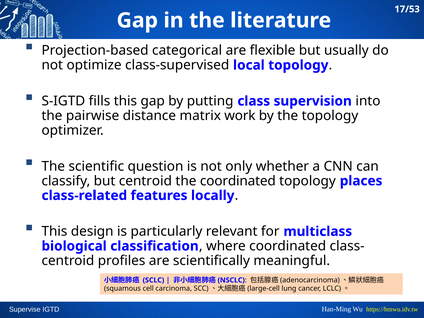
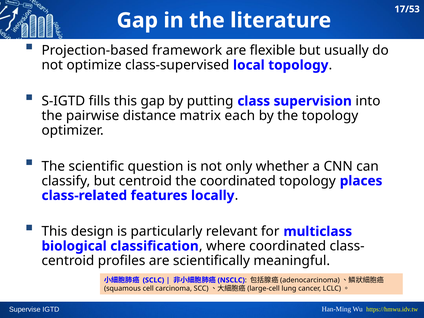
categorical: categorical -> framework (187, 51)
work: work -> each (240, 116)
